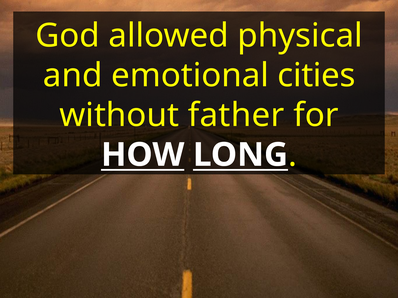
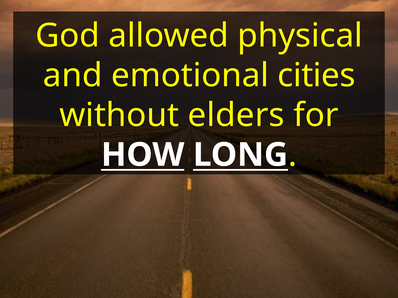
father: father -> elders (236, 115)
